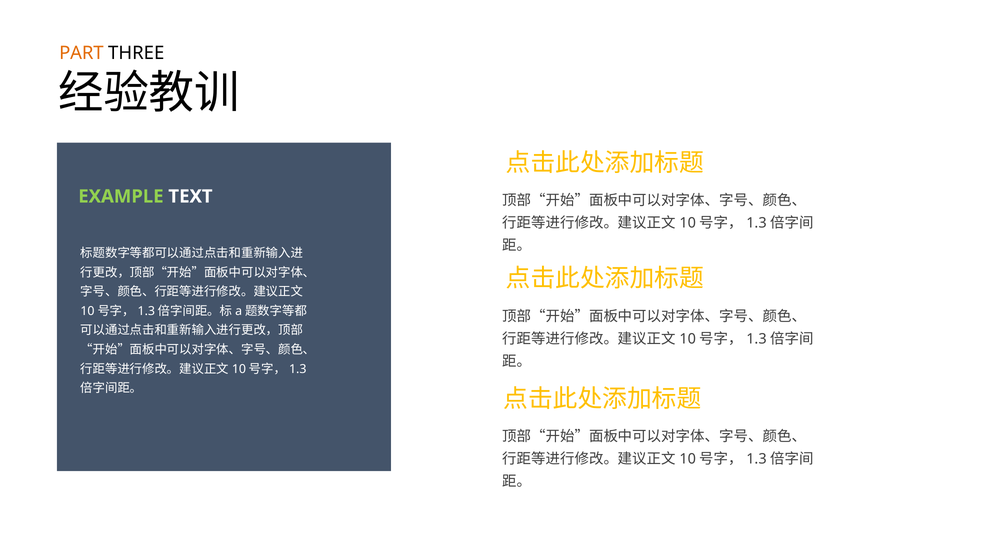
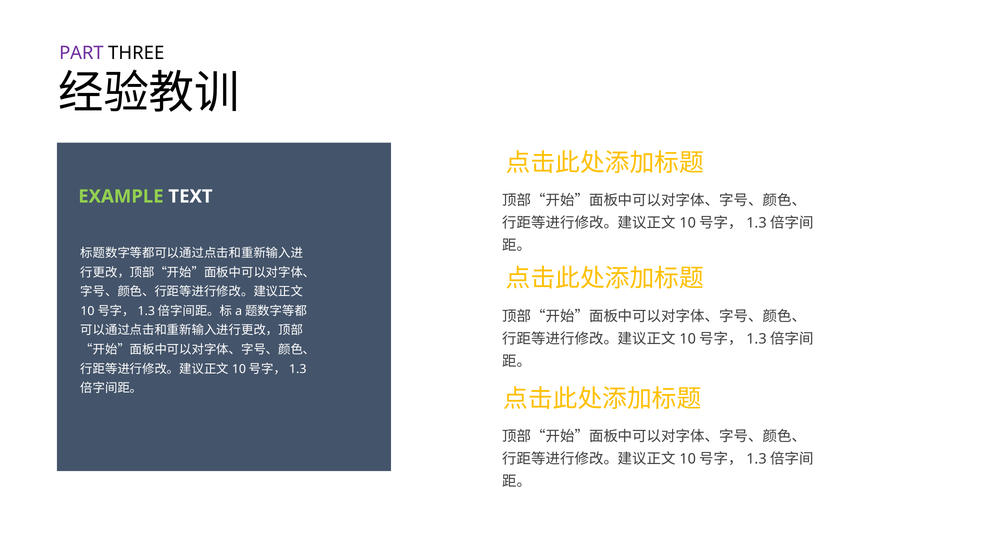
PART colour: orange -> purple (81, 53)
